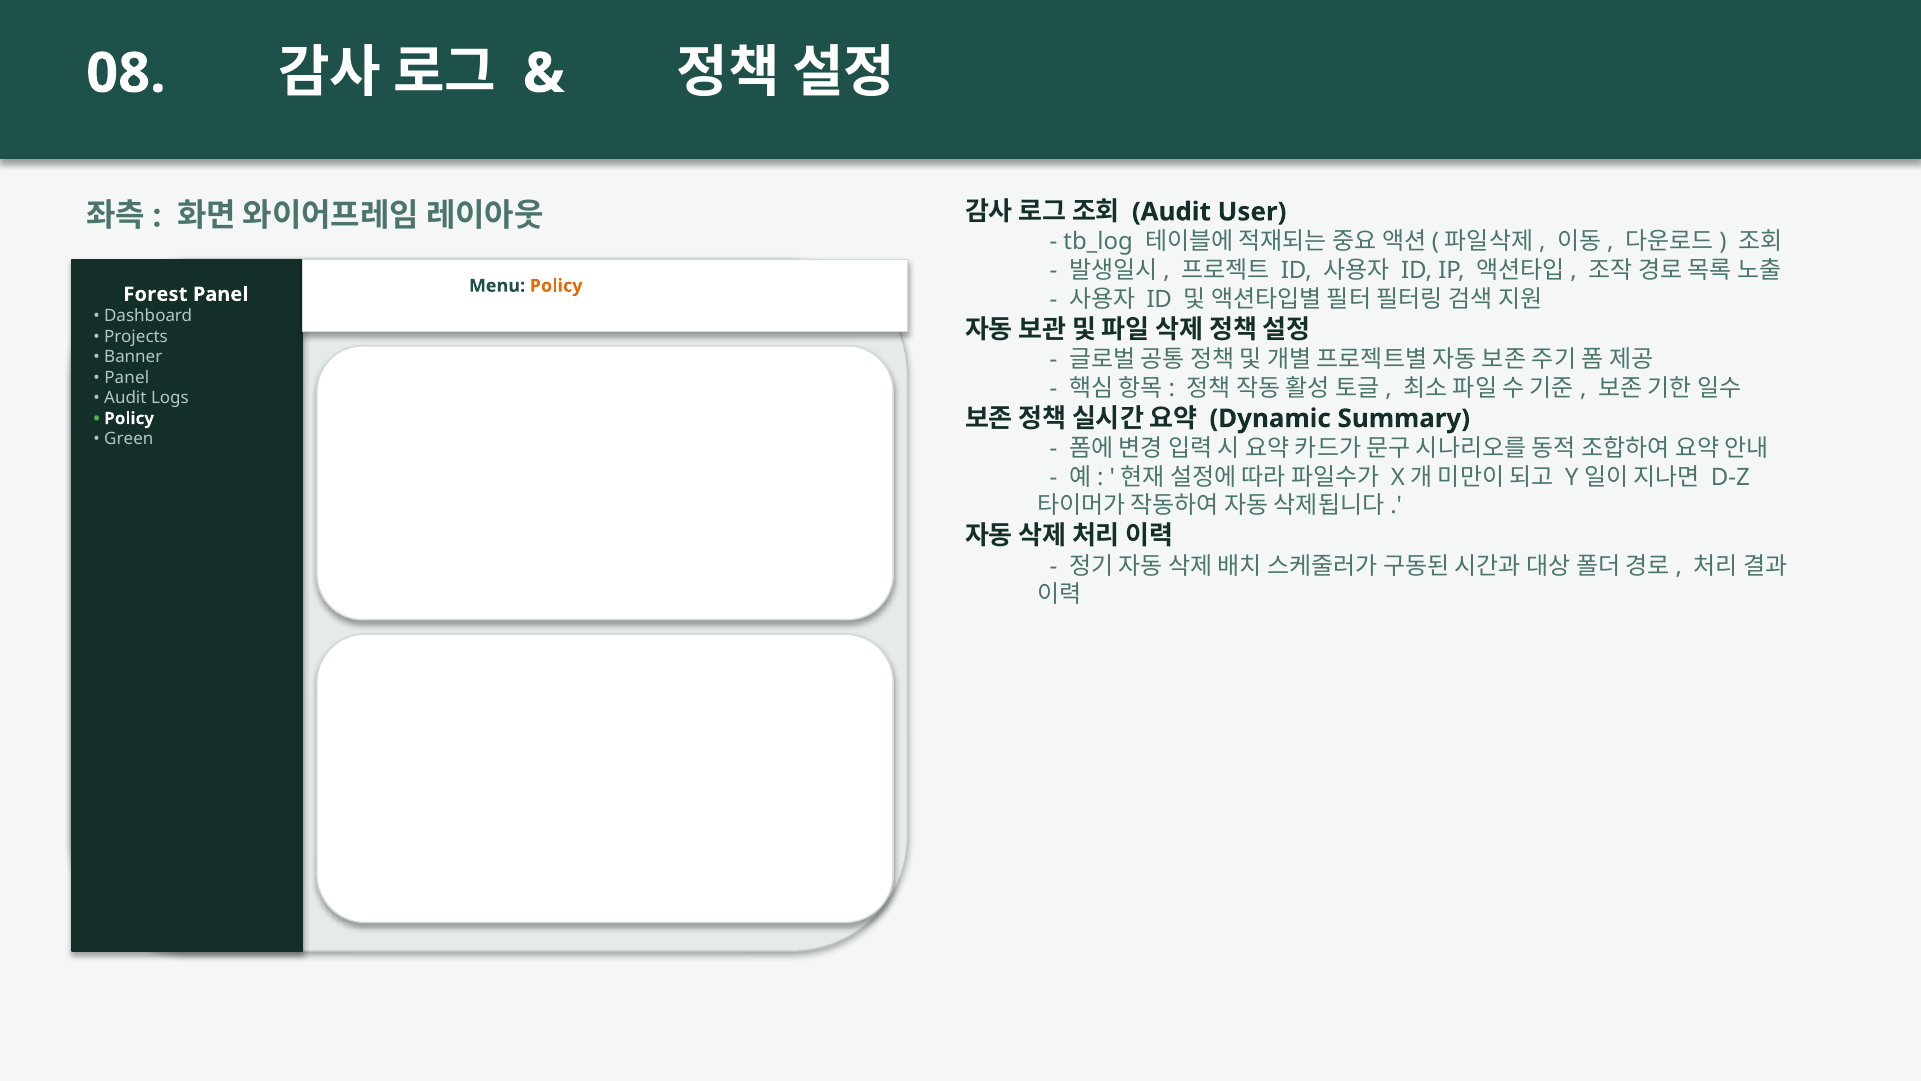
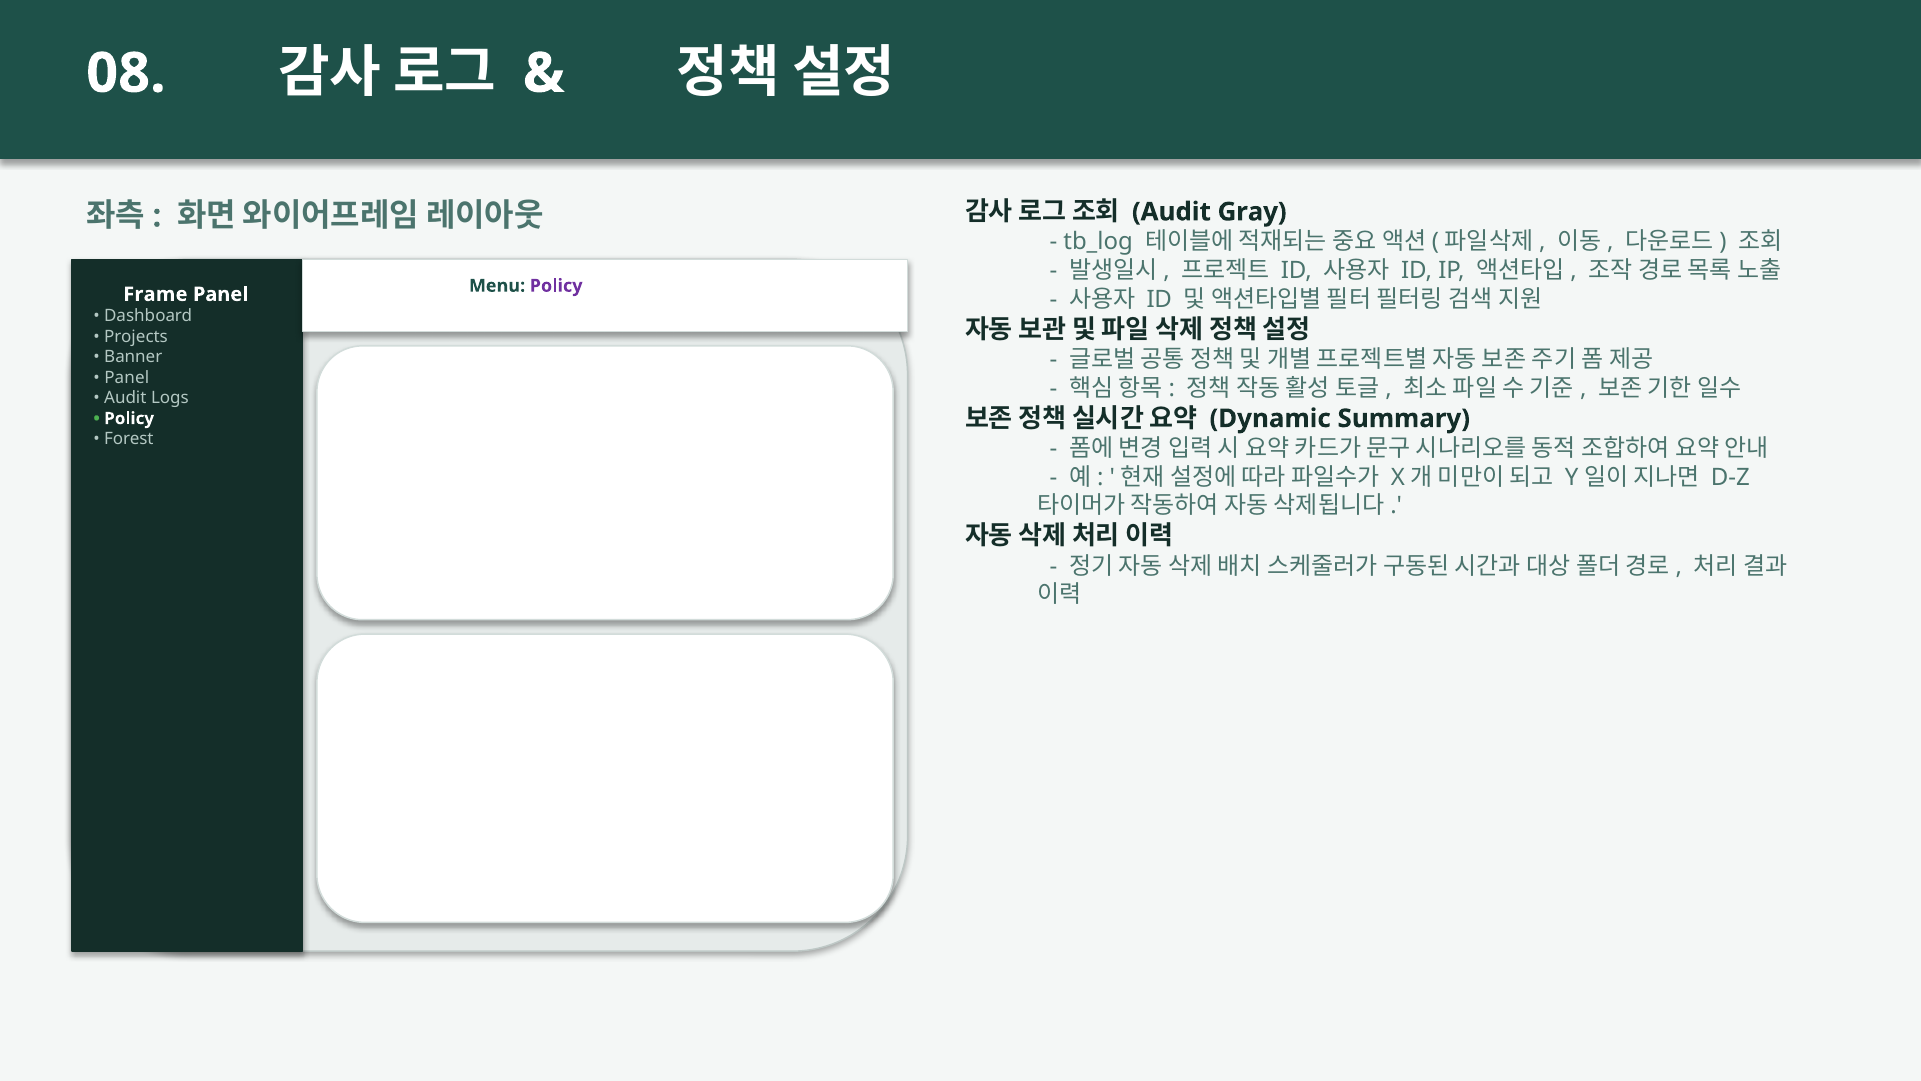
User: User -> Gray (1252, 212)
Policy colour: orange -> purple (556, 286)
Forest: Forest -> Frame (155, 294)
Green: Green -> Forest (129, 439)
